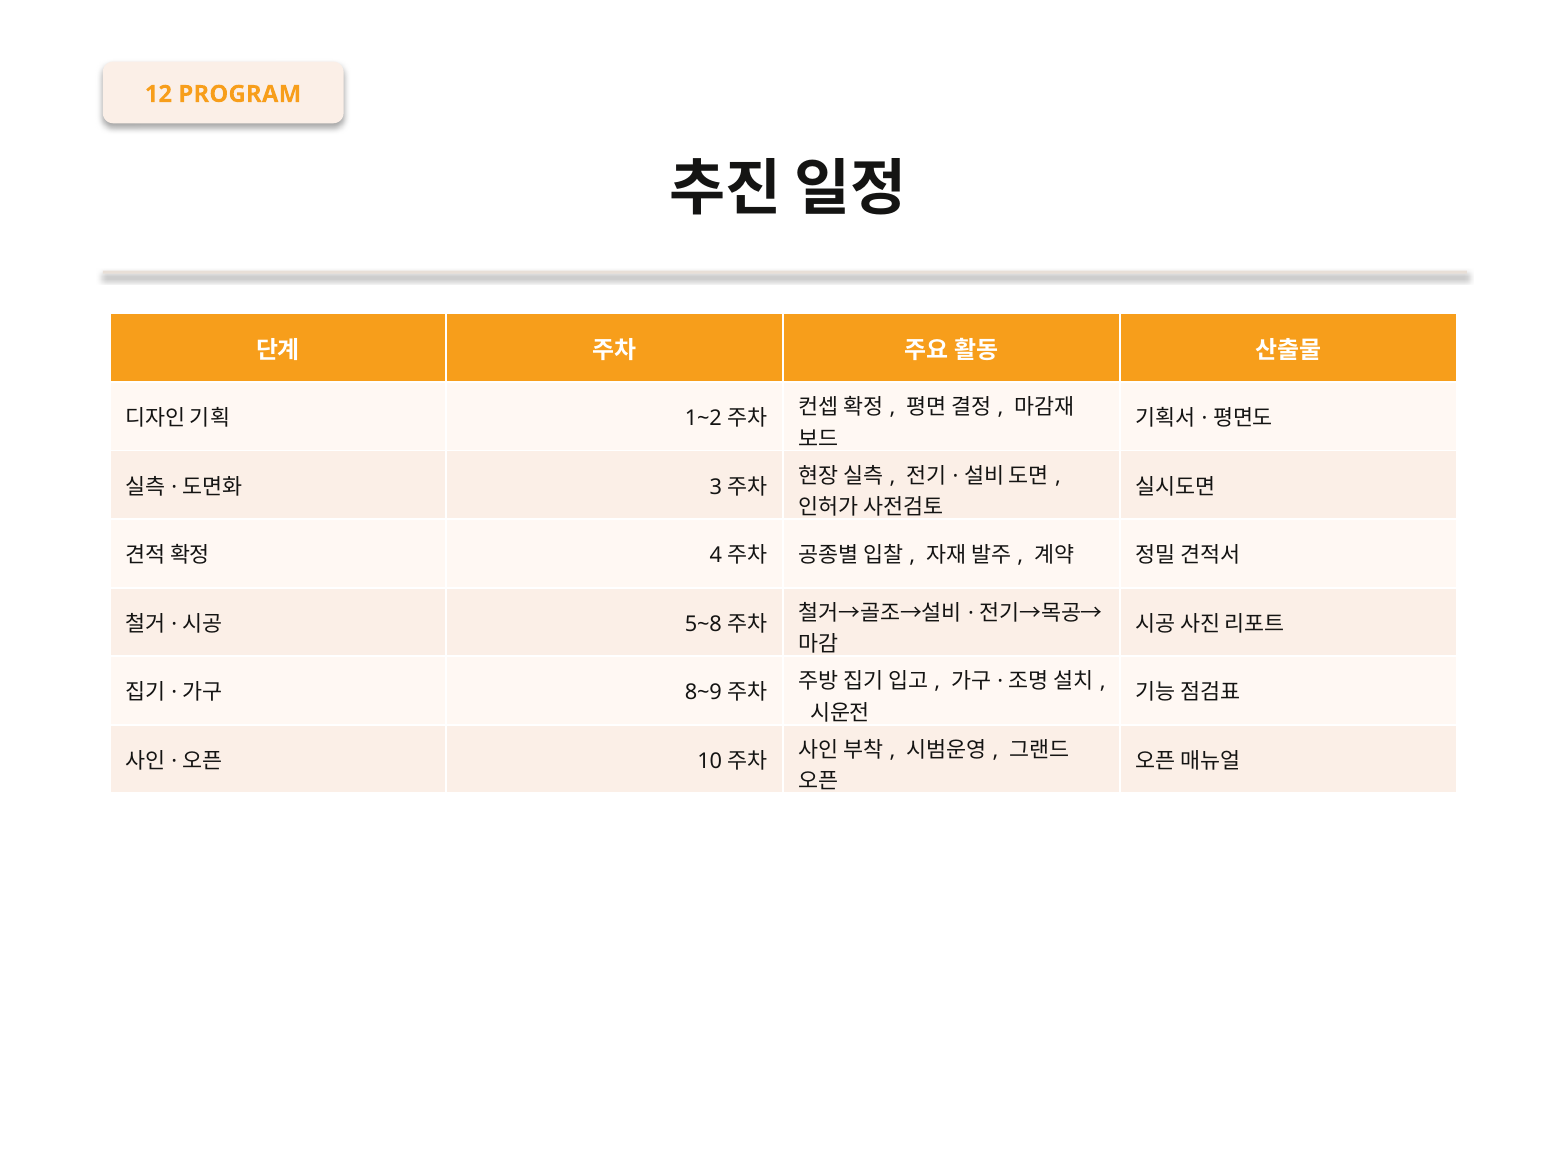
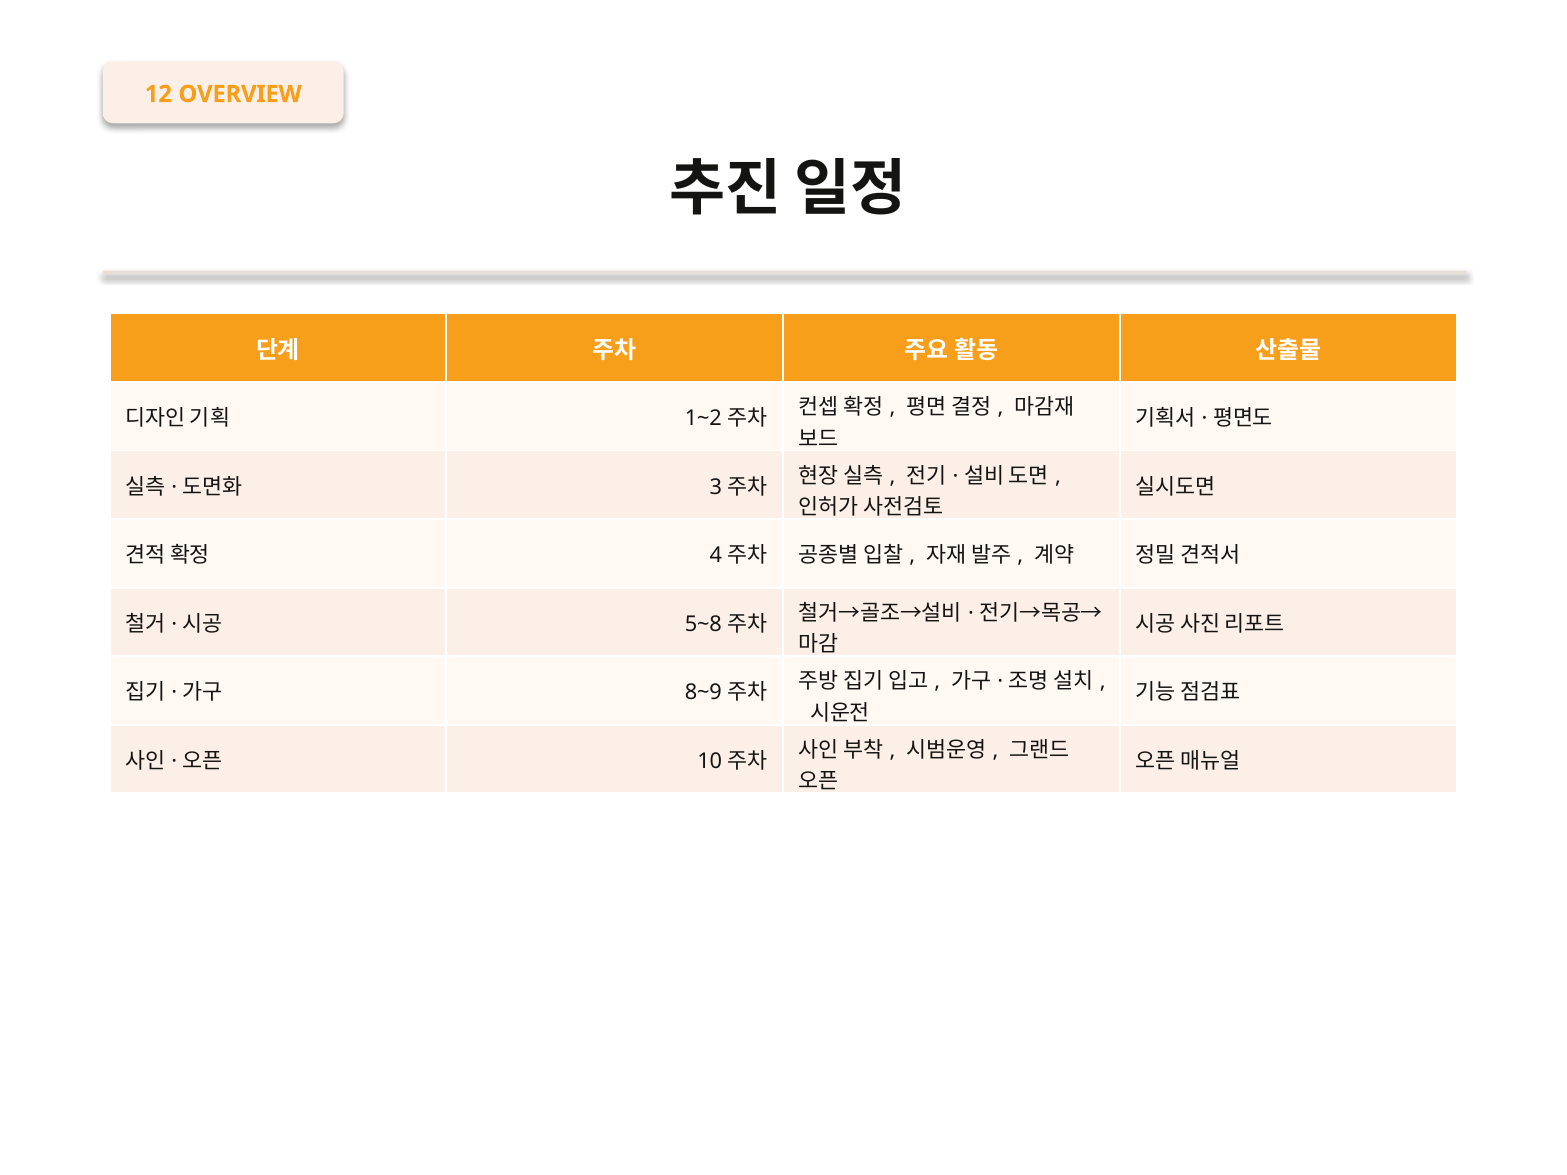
PROGRAM: PROGRAM -> OVERVIEW (240, 94)
